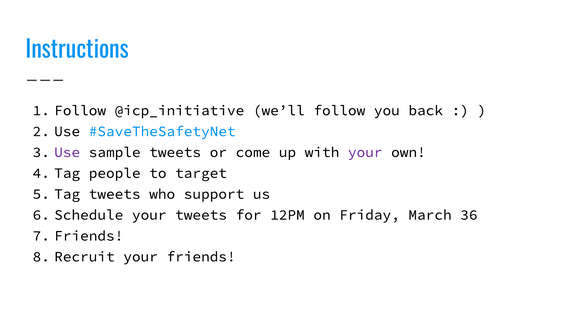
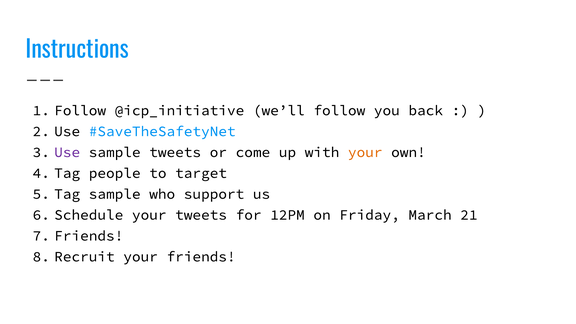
your colour: purple -> orange (365, 152)
Tag tweets: tweets -> sample (115, 194)
36: 36 -> 21 (469, 215)
